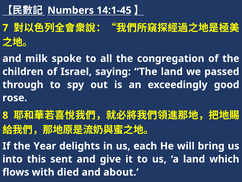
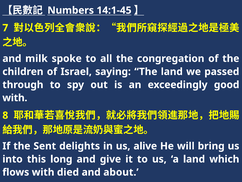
rose: rose -> with (15, 98)
Year: Year -> Sent (45, 146)
each: each -> alive (145, 146)
sent: sent -> long (61, 159)
